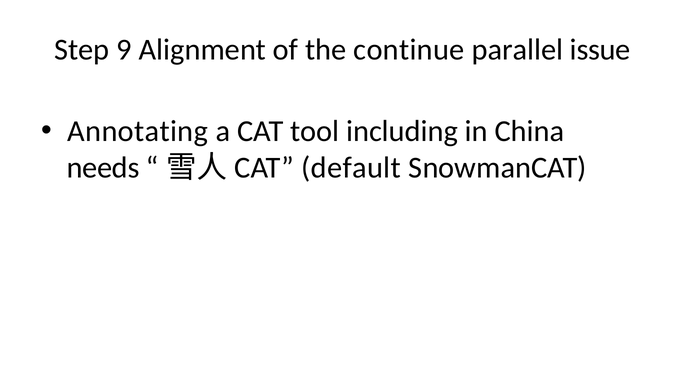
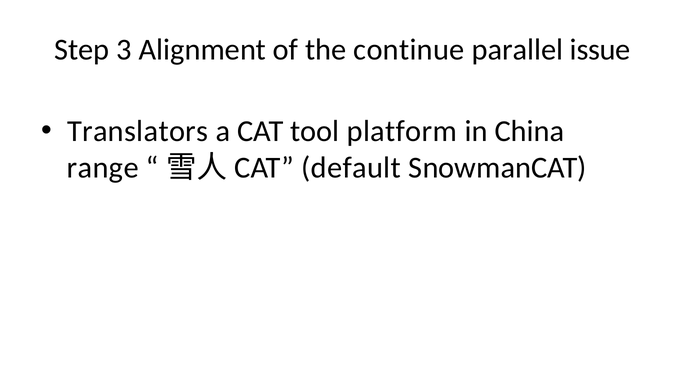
9: 9 -> 3 (124, 50)
Annotating: Annotating -> Translators (138, 132)
including: including -> platform (402, 132)
needs: needs -> range (103, 168)
